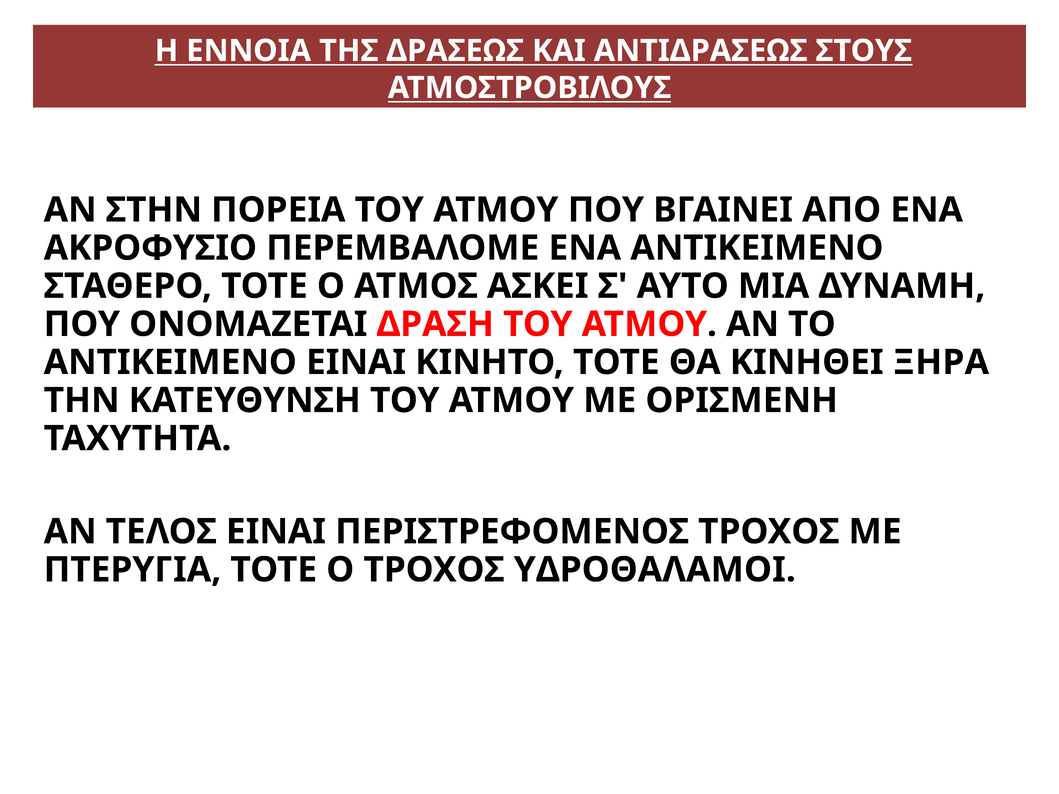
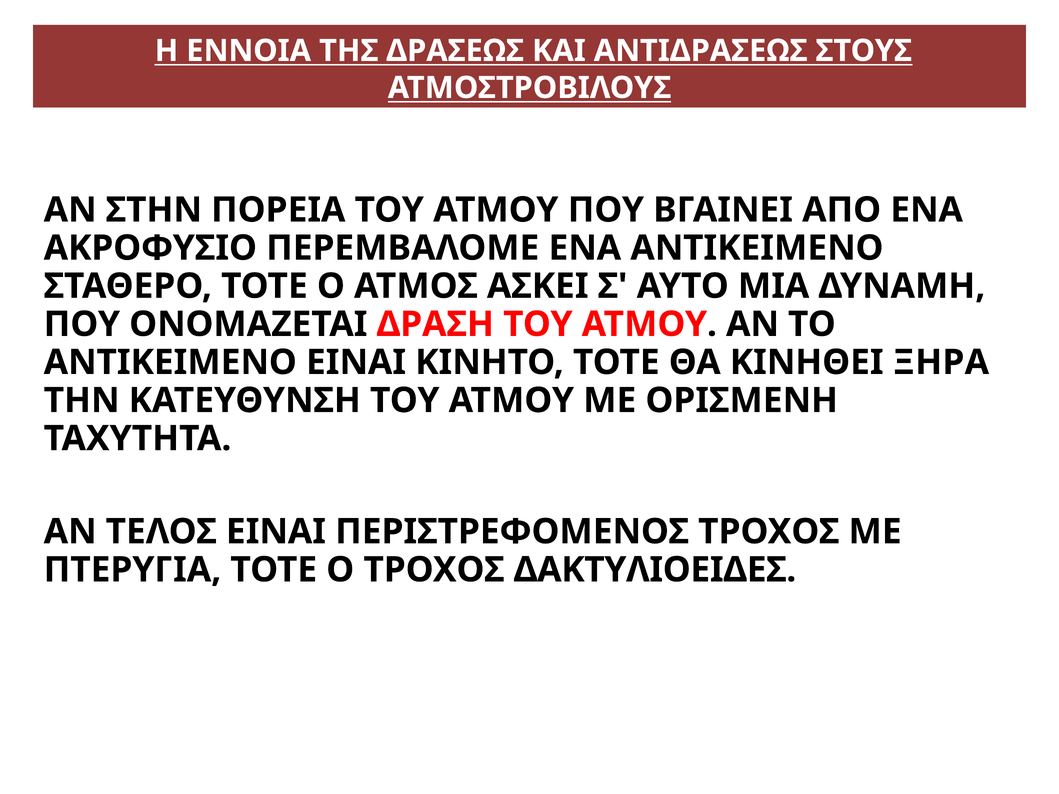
ΥΔΡΟΘΑΛΑΜΟΙ: ΥΔΡΟΘΑΛΑΜΟΙ -> ΔΑΚΤΥΛΙΟΕΙΔΕΣ (655, 570)
